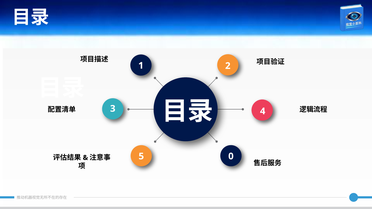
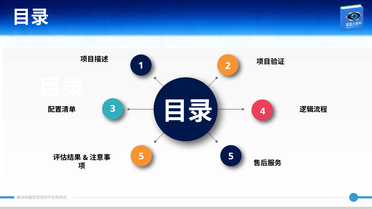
5 0: 0 -> 5 (231, 156)
